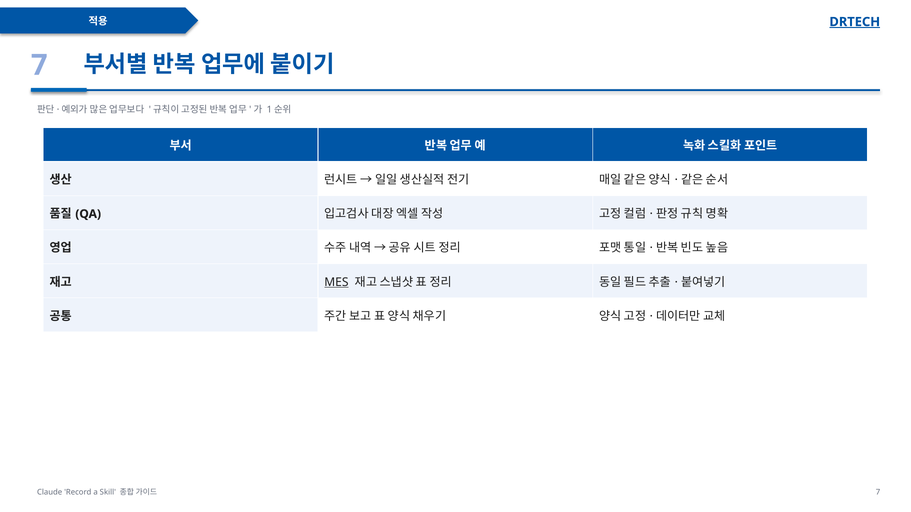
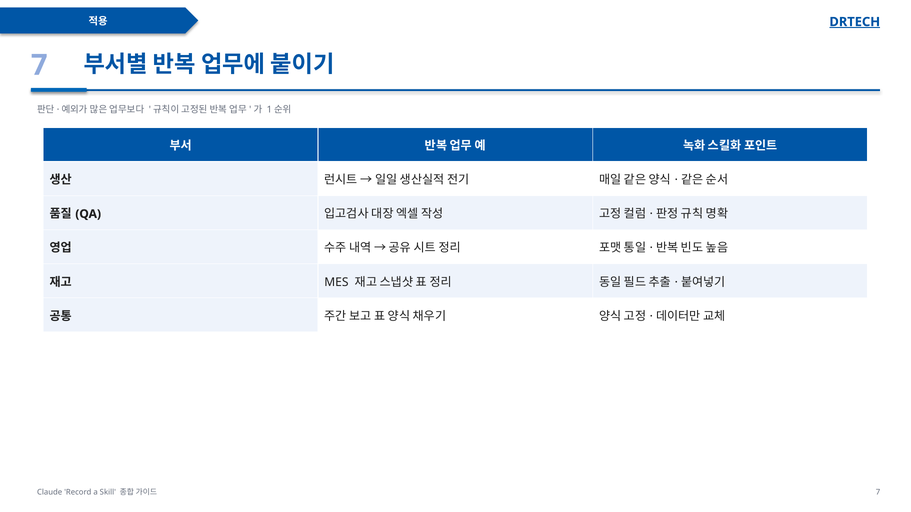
MES underline: present -> none (336, 282)
